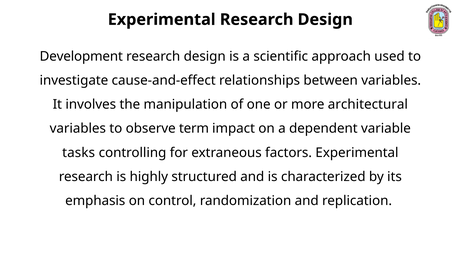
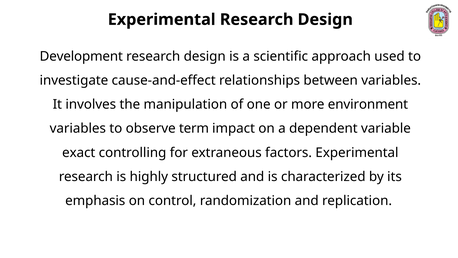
architectural: architectural -> environment (368, 104)
tasks: tasks -> exact (79, 152)
